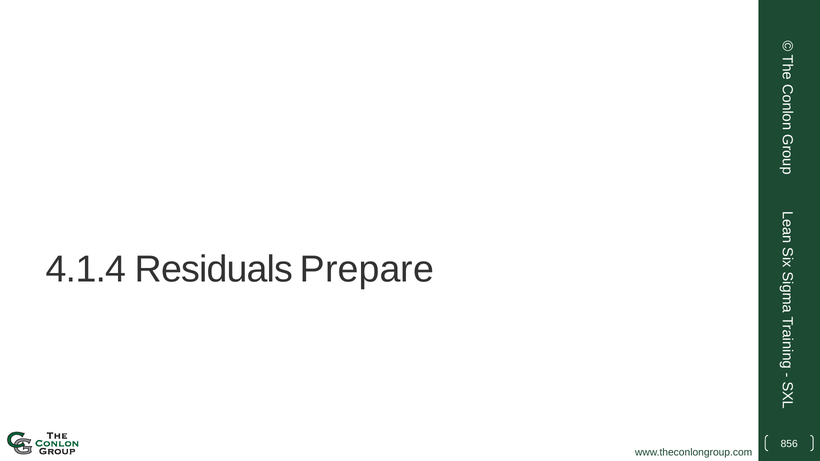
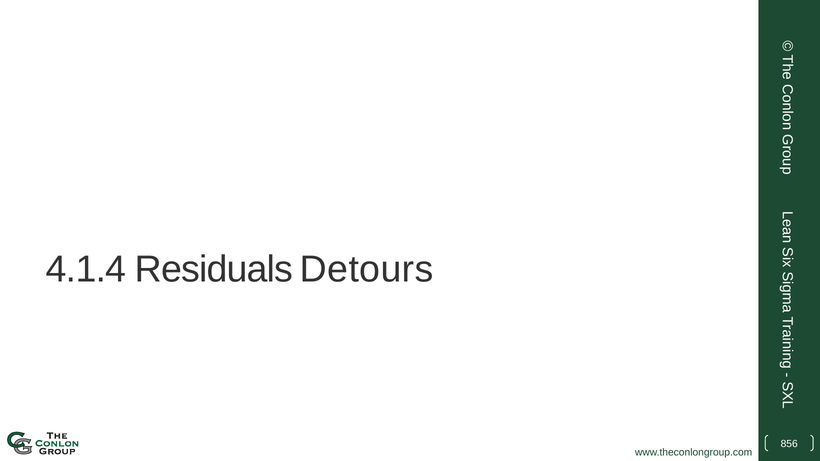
Prepare: Prepare -> Detours (367, 269)
